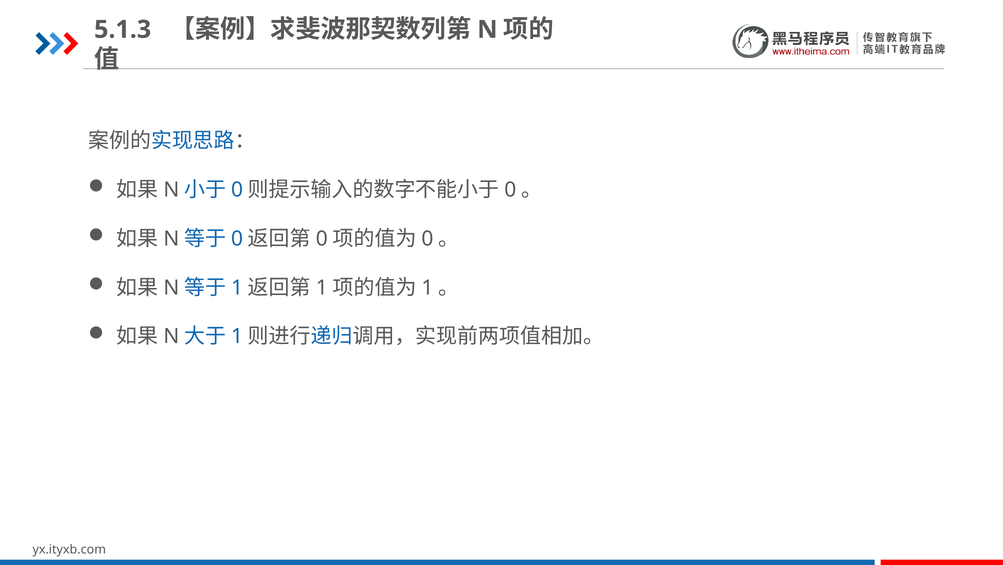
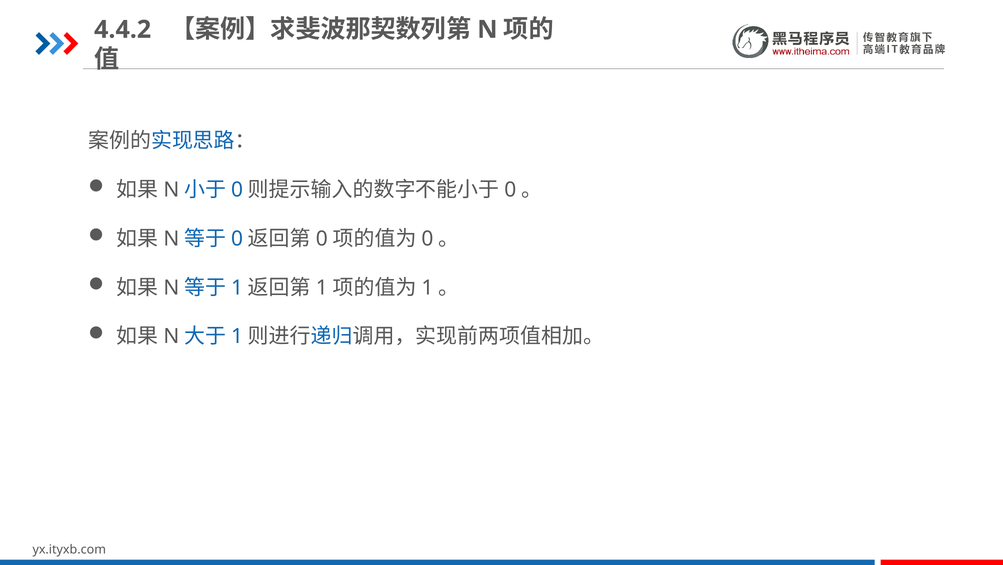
5.1.3: 5.1.3 -> 4.4.2 (123, 29)
